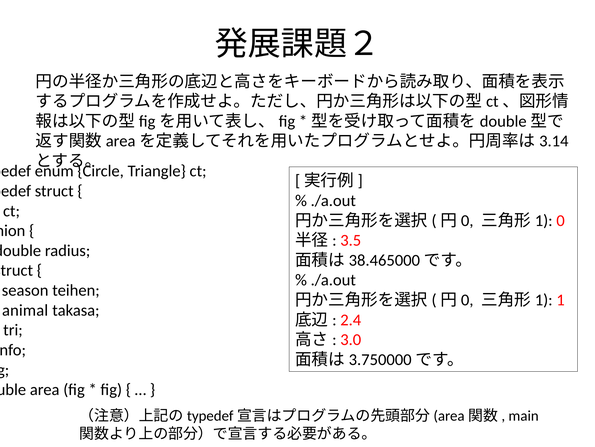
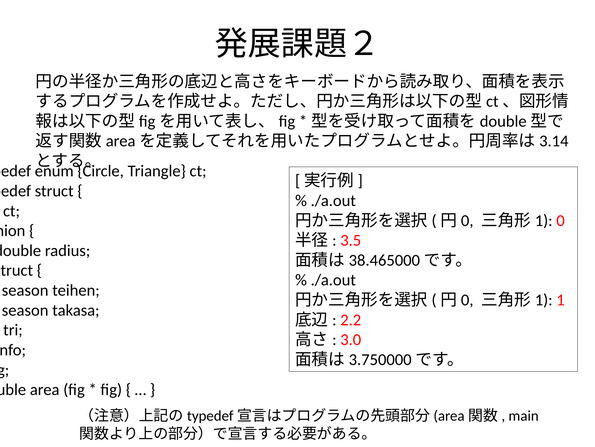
animal: animal -> season (25, 310)
2.4: 2.4 -> 2.2 (351, 319)
